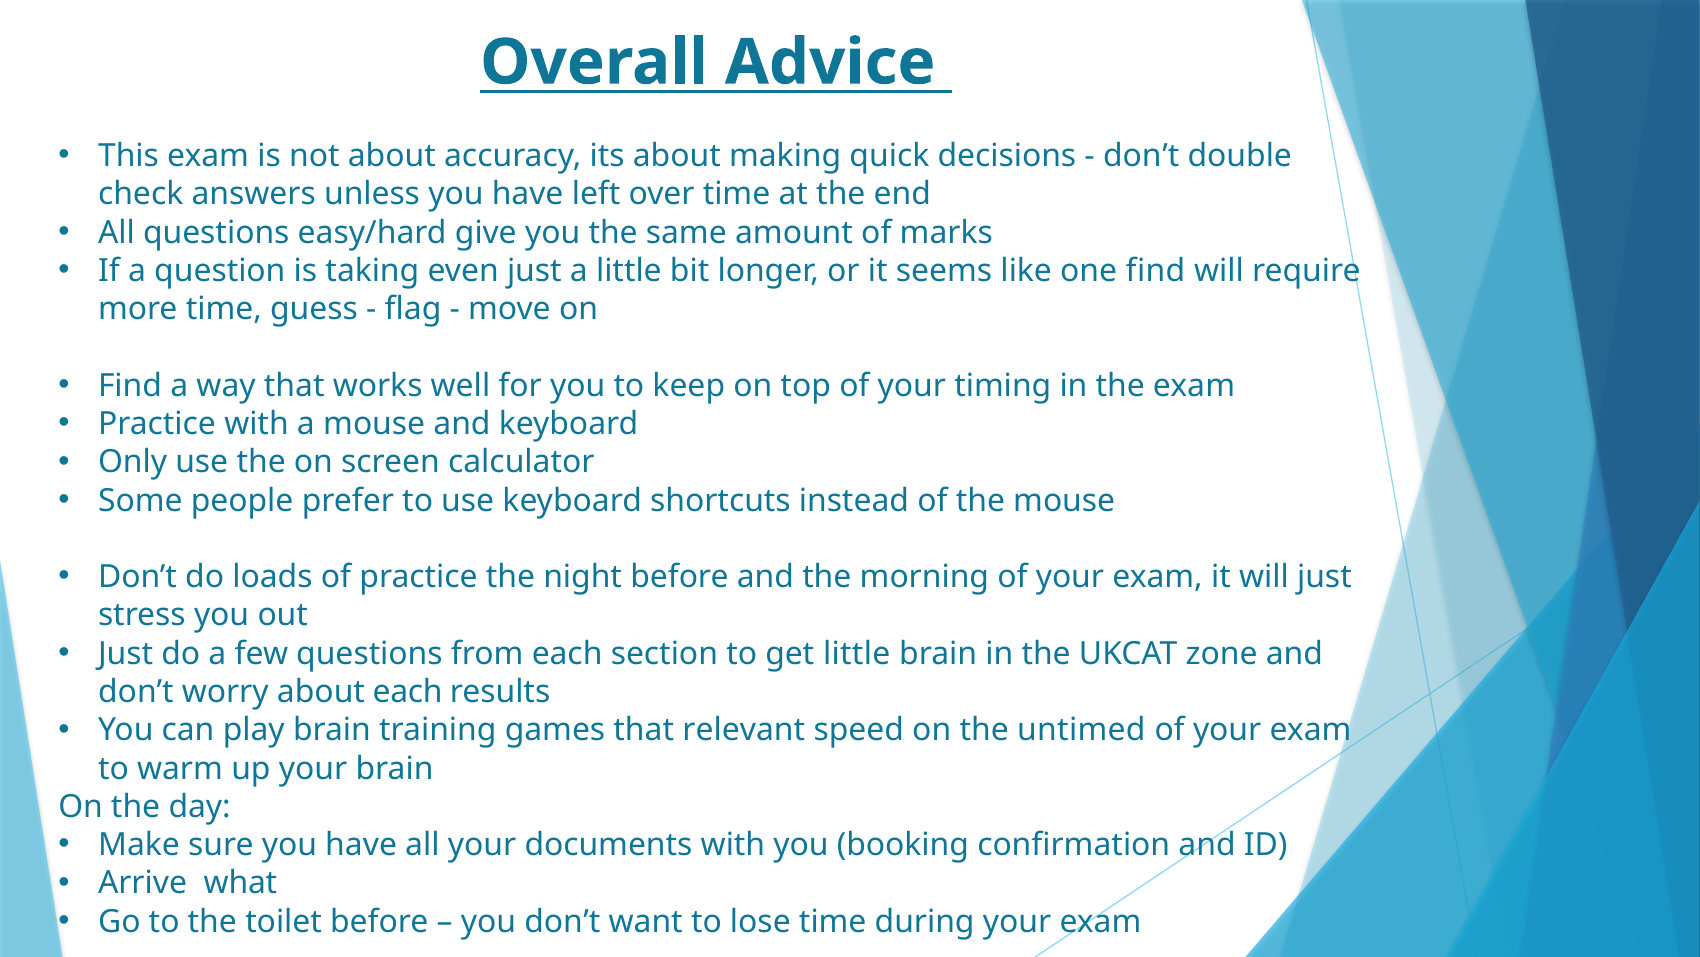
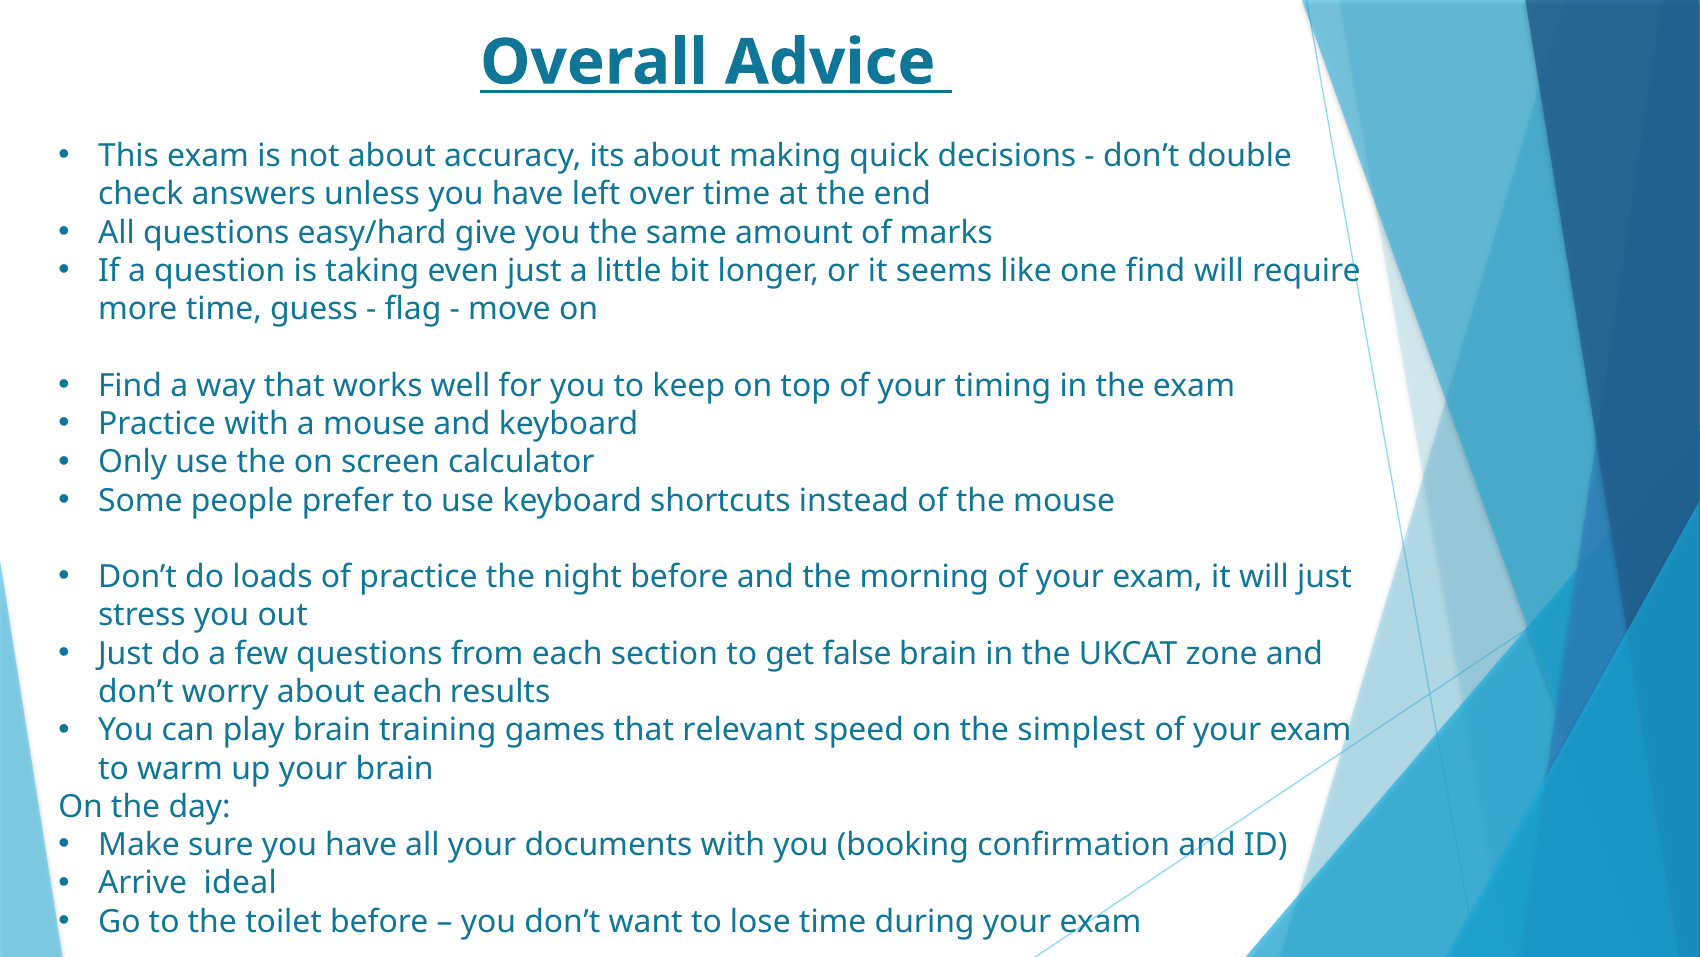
get little: little -> false (857, 653)
untimed: untimed -> simplest (1081, 730)
what: what -> ideal (240, 883)
